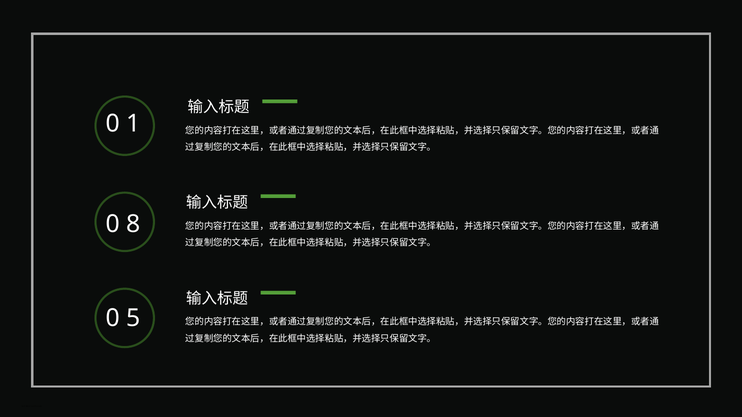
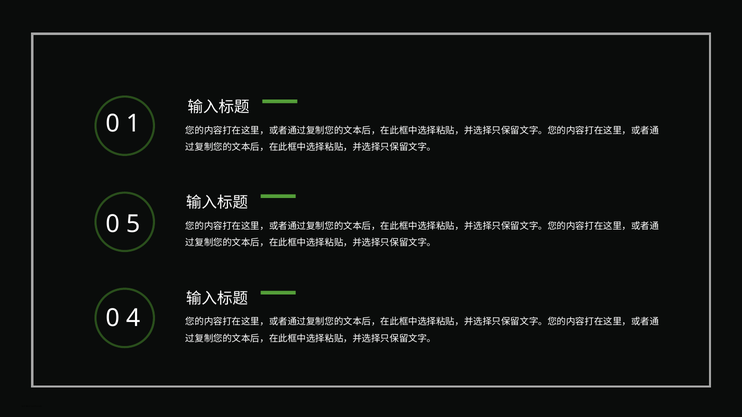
8: 8 -> 5 (134, 224)
5: 5 -> 4 (133, 319)
